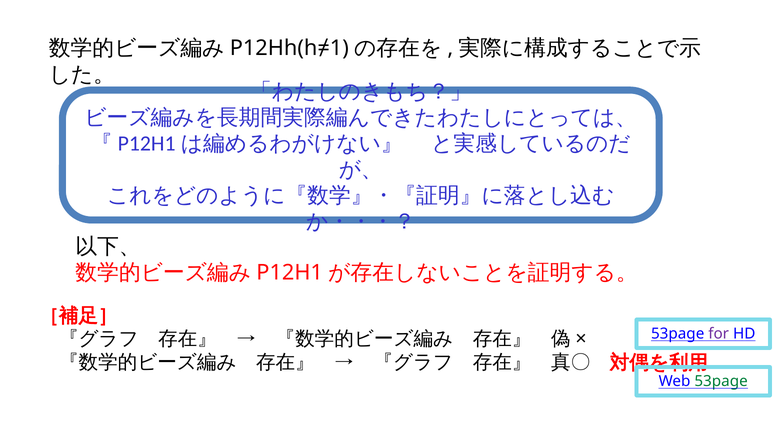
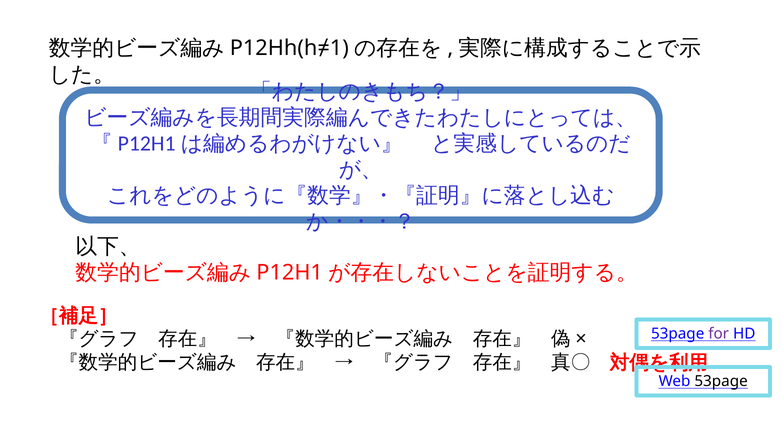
53page colour: green -> black (721, 382)
